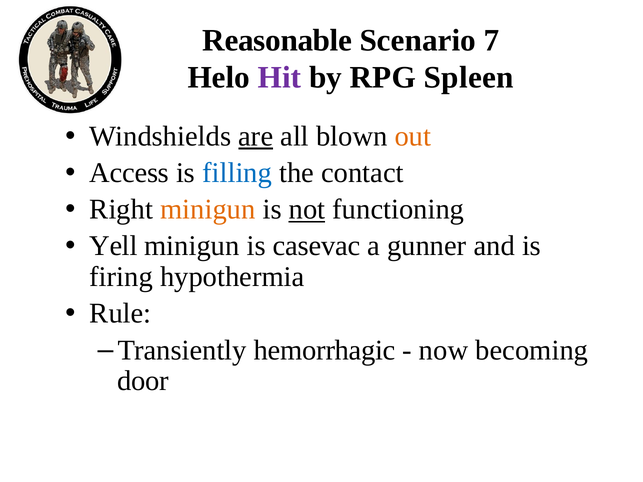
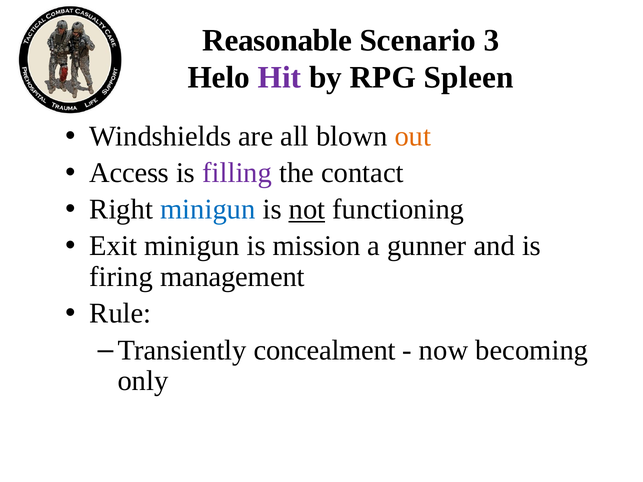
7: 7 -> 3 (492, 40)
are underline: present -> none (256, 136)
filling colour: blue -> purple (237, 173)
minigun colour: orange -> blue (208, 210)
Yell: Yell -> Exit (113, 246)
casevac: casevac -> mission (317, 246)
hypothermia: hypothermia -> management (232, 277)
hemorrhagic: hemorrhagic -> concealment (325, 350)
door: door -> only (143, 381)
